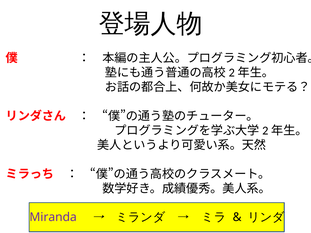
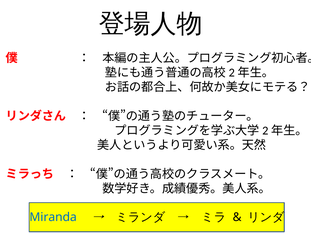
Miranda colour: purple -> blue (53, 217)
